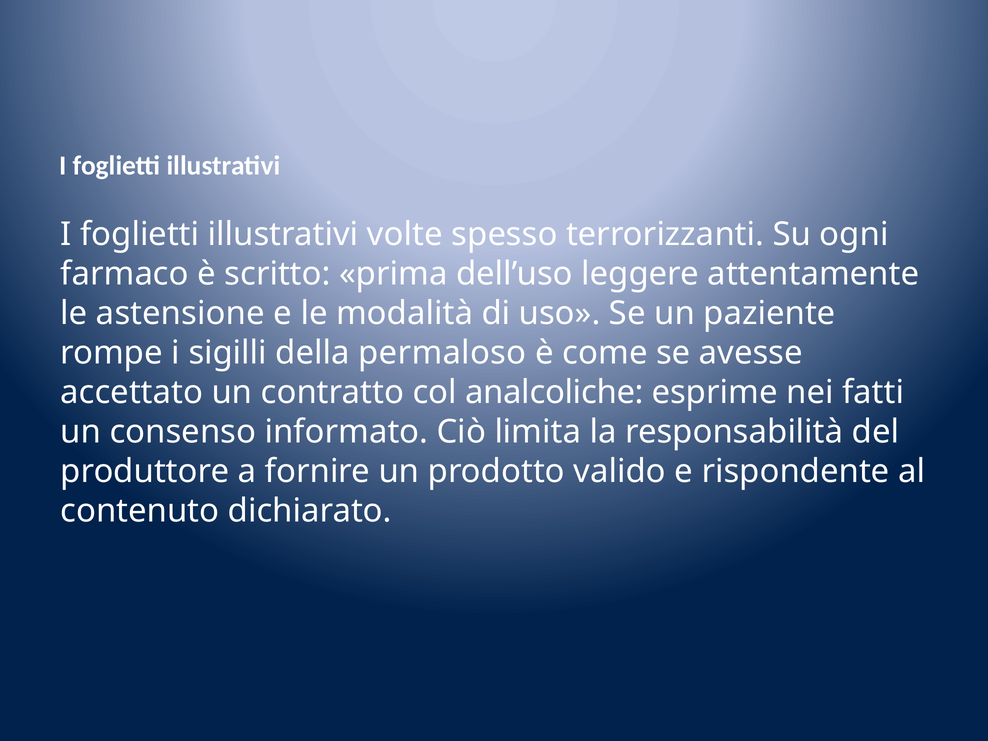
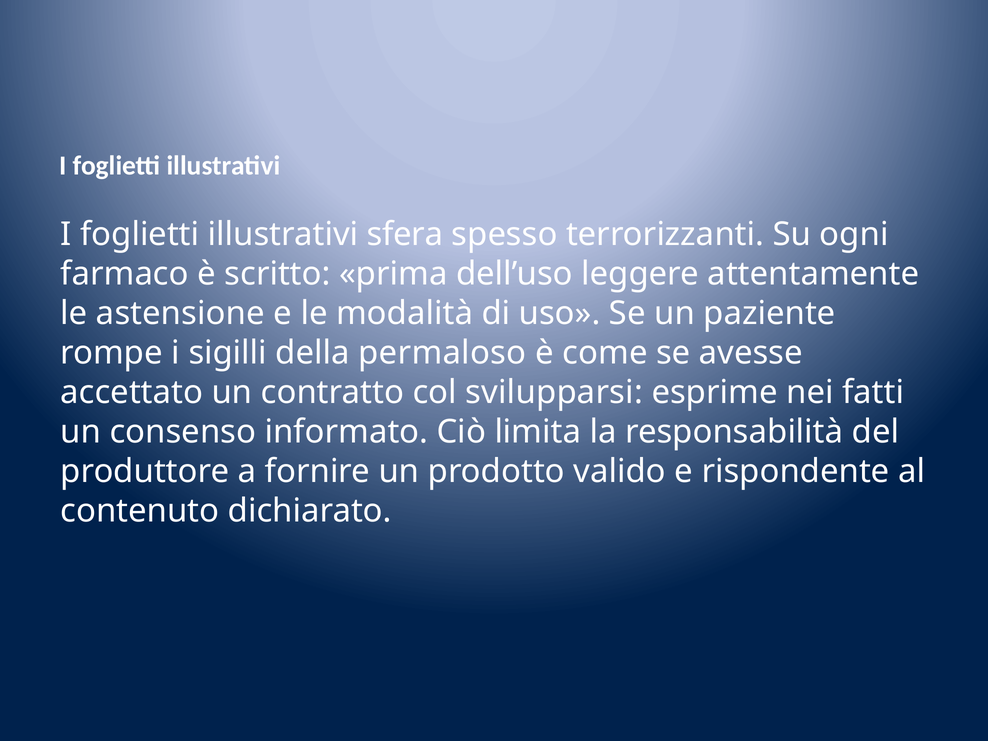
volte: volte -> sfera (405, 234)
analcoliche: analcoliche -> svilupparsi (554, 392)
